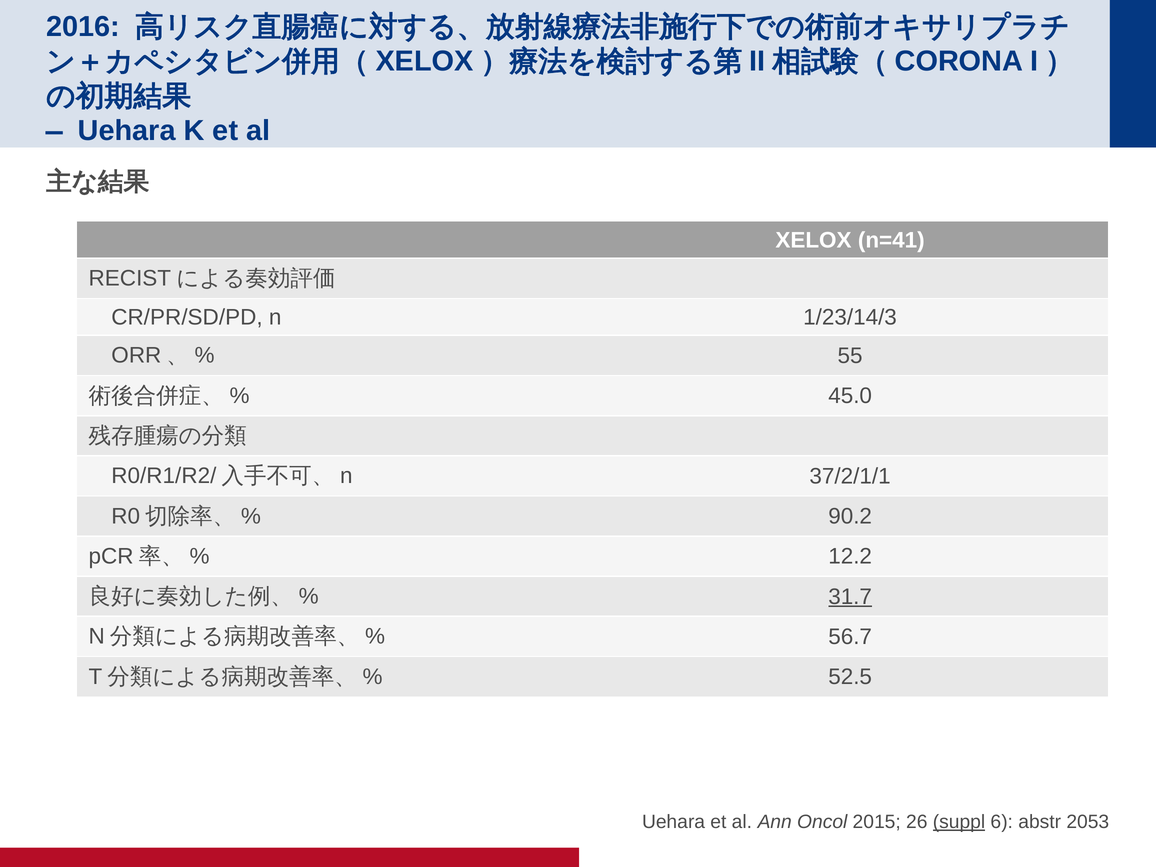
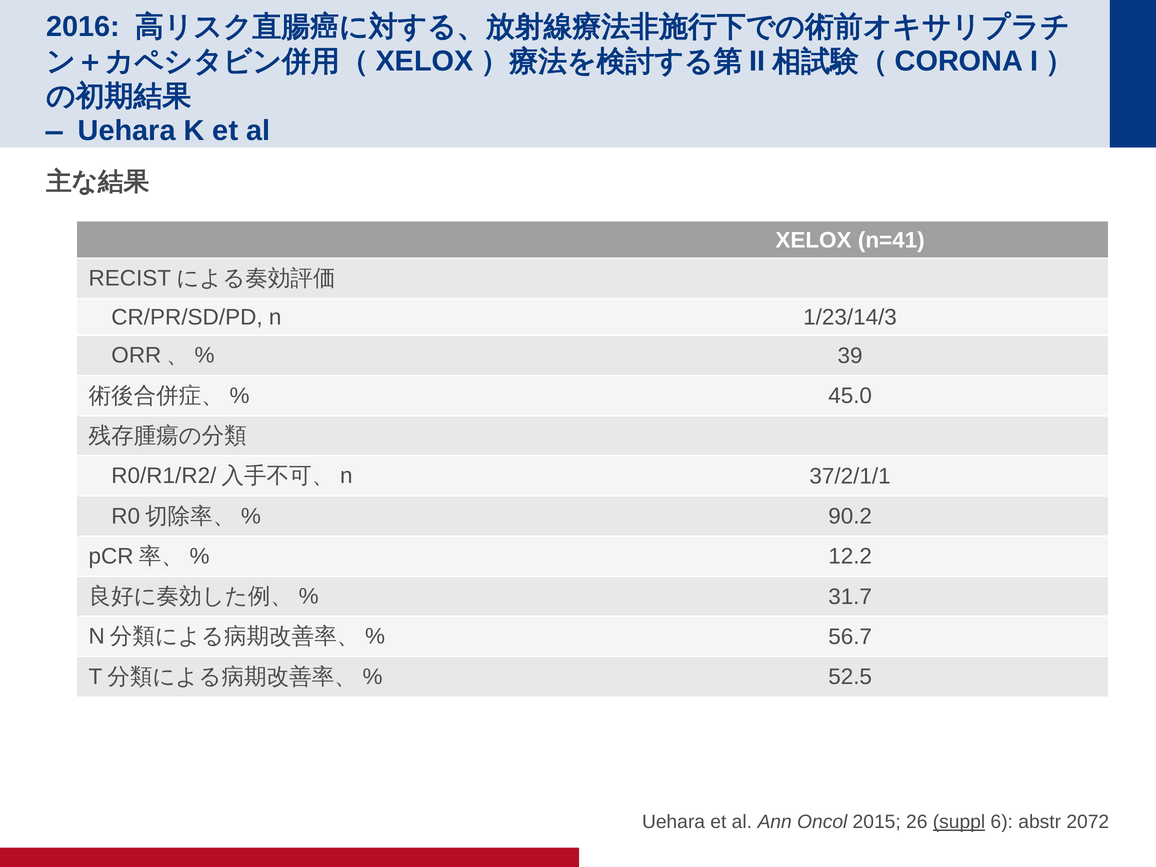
55: 55 -> 39 (850, 356)
31.7 underline: present -> none (850, 597)
2053: 2053 -> 2072 (1088, 822)
